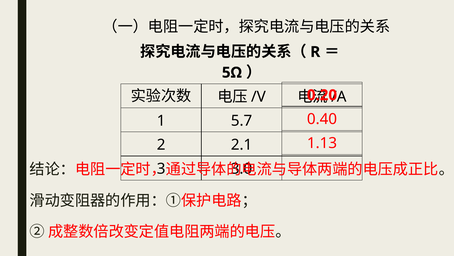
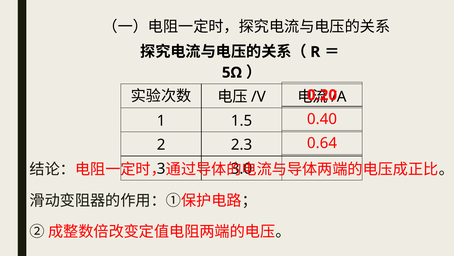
5.7: 5.7 -> 1.5 (242, 120)
1.13: 1.13 -> 0.64 (322, 143)
2.1: 2.1 -> 2.3 (242, 144)
